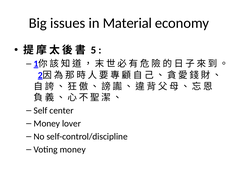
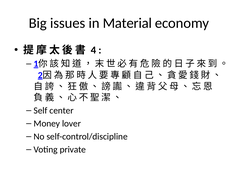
5: 5 -> 4 (93, 50)
Voting money: money -> private (73, 149)
